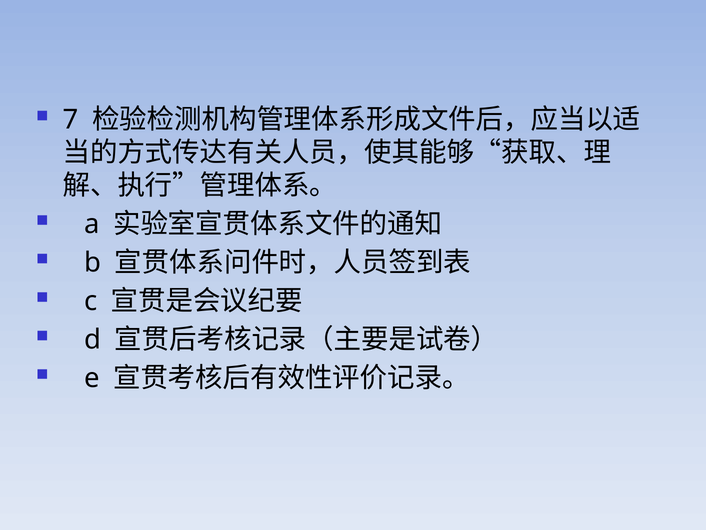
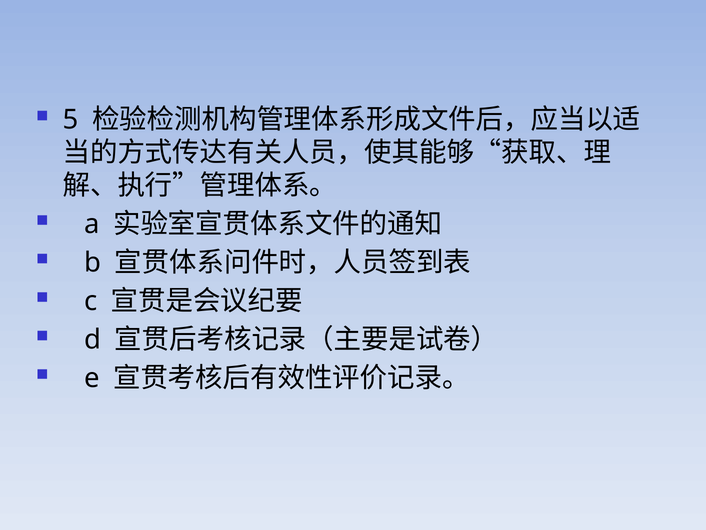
7: 7 -> 5 (71, 120)
